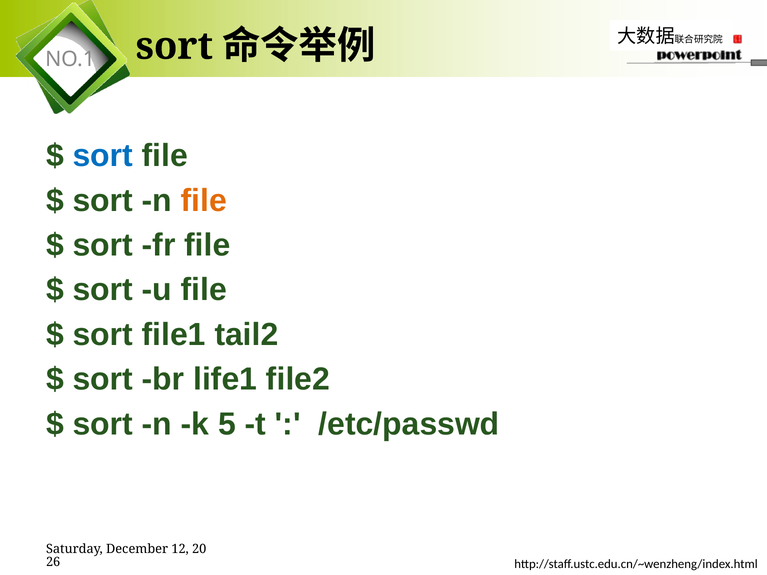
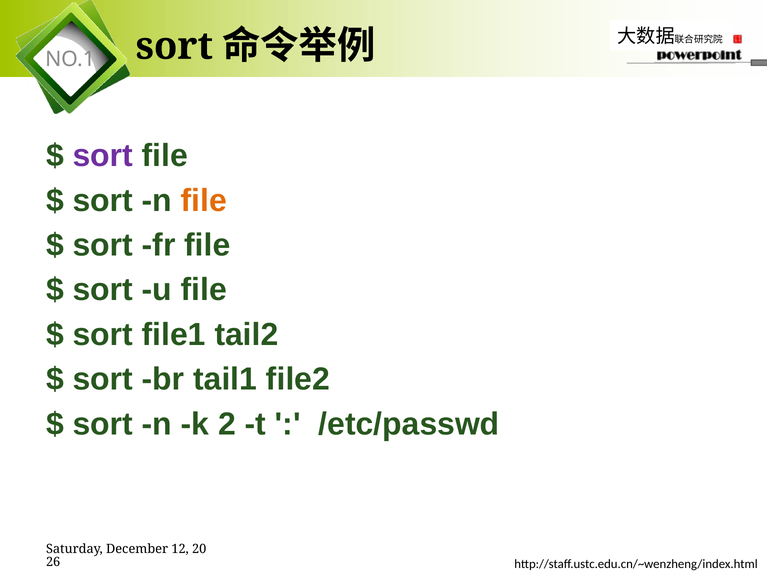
sort colour: blue -> purple (103, 156)
life1: life1 -> tail1 (225, 380)
5: 5 -> 2 (227, 424)
